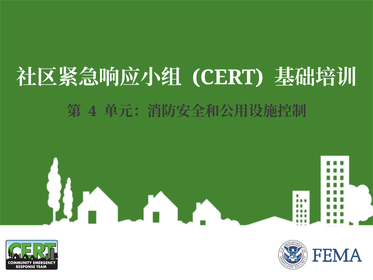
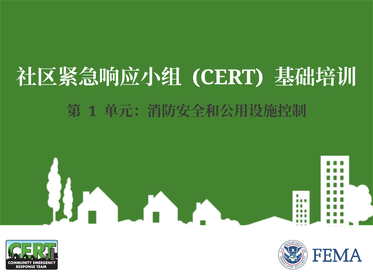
4: 4 -> 1 (92, 111)
